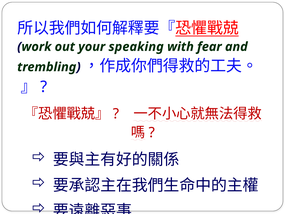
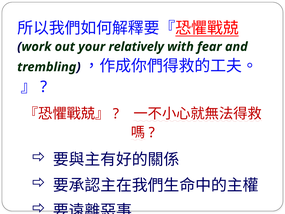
speaking: speaking -> relatively (136, 47)
